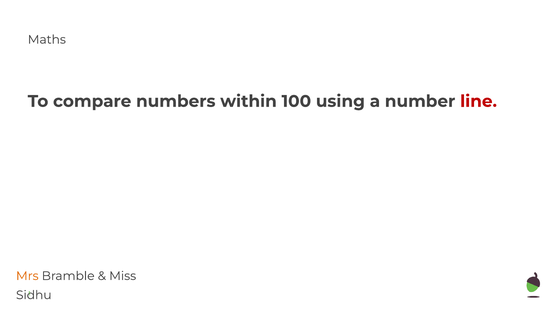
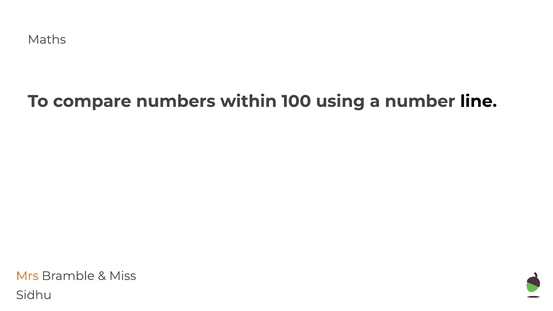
line colour: red -> black (479, 101)
